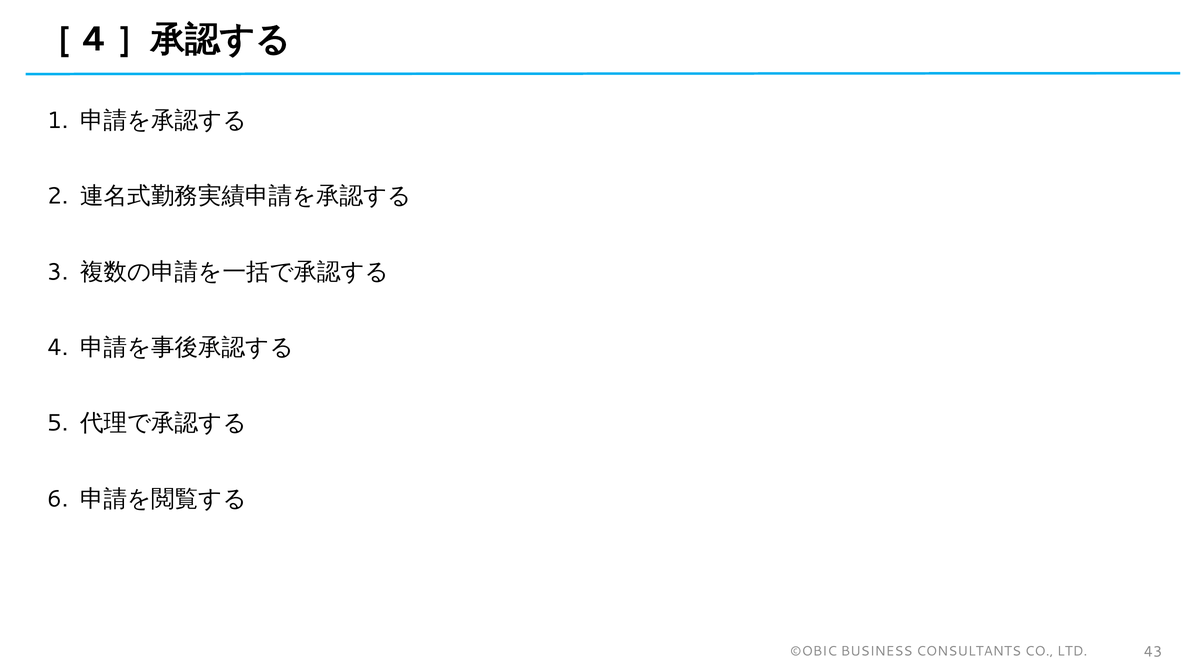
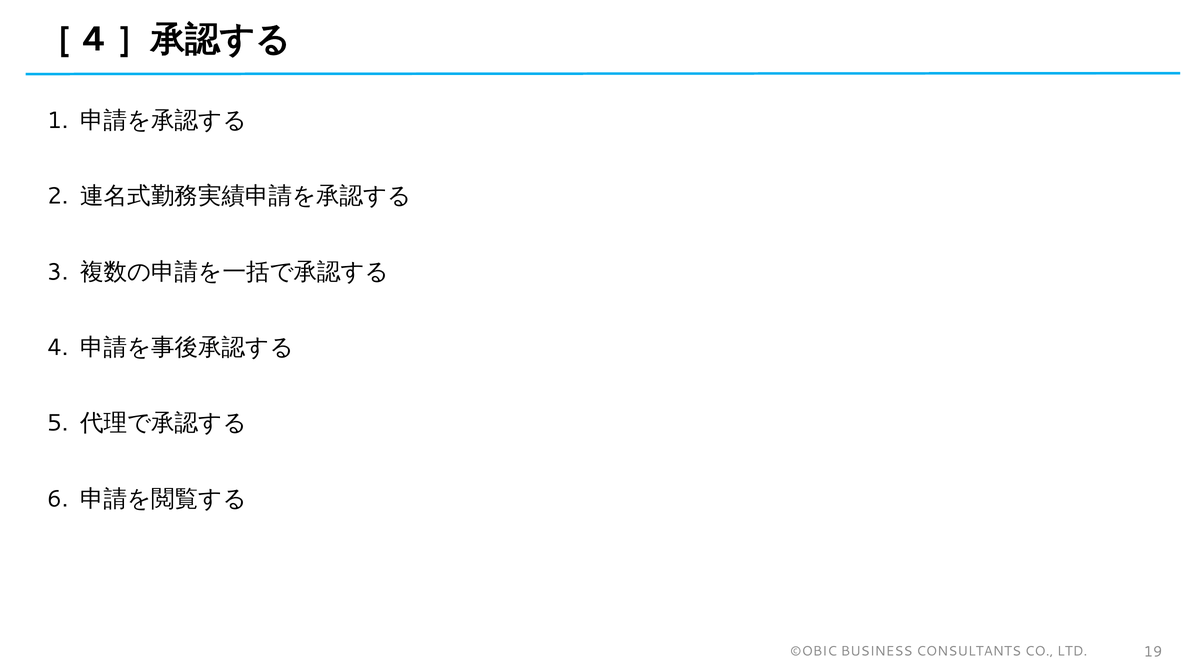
43: 43 -> 19 (1153, 652)
